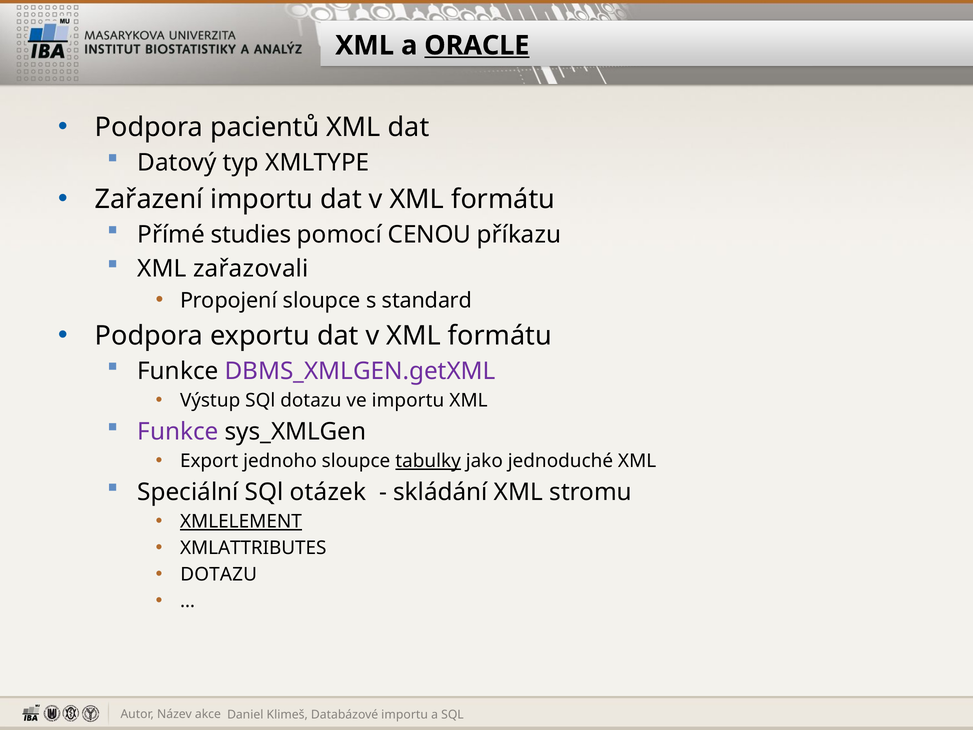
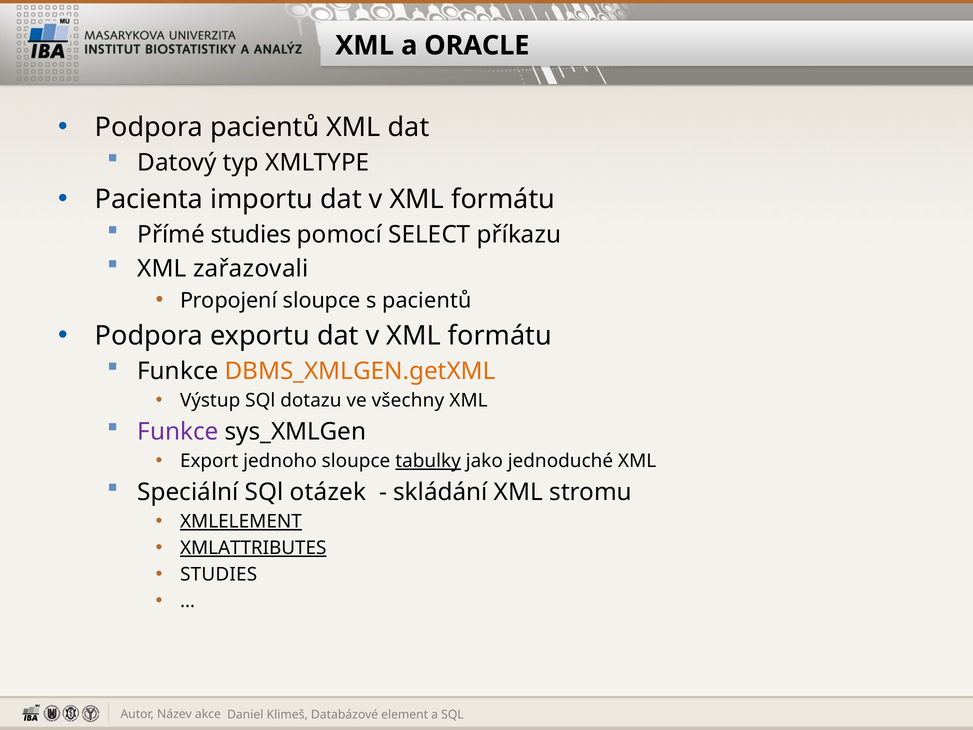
ORACLE underline: present -> none (477, 45)
Zařazení: Zařazení -> Pacienta (149, 199)
CENOU: CENOU -> SELECT (429, 235)
s standard: standard -> pacientů (427, 301)
DBMS_XMLGEN.getXML colour: purple -> orange (360, 371)
ve importu: importu -> všechny (408, 400)
XMLATTRIBUTES underline: none -> present (253, 548)
DOTAZU: DOTAZU -> STUDIES (219, 574)
Databázové importu: importu -> element (405, 714)
